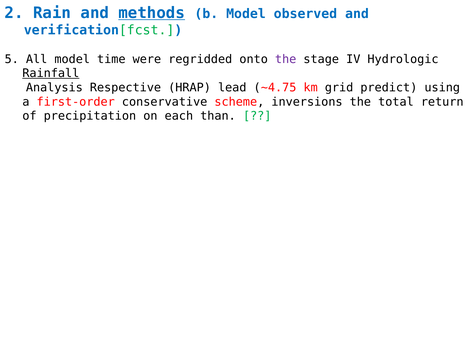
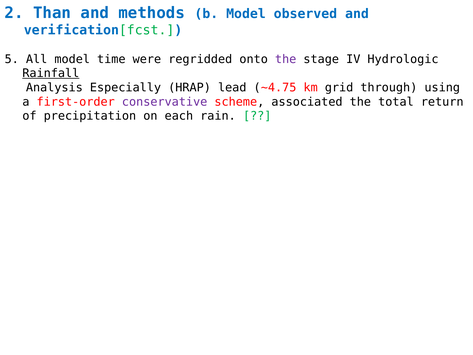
Rain: Rain -> Than (52, 13)
methods underline: present -> none (152, 13)
Respective: Respective -> Especially (125, 88)
predict: predict -> through (389, 88)
conservative colour: black -> purple (165, 102)
inversions: inversions -> associated (307, 102)
than: than -> rain (218, 116)
